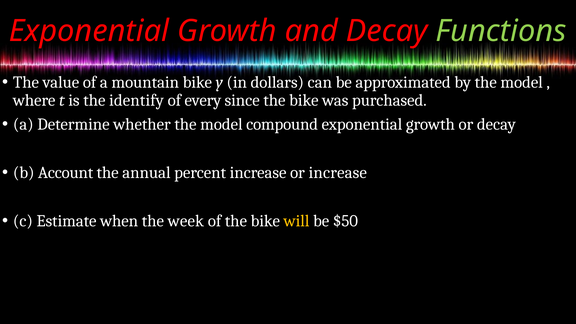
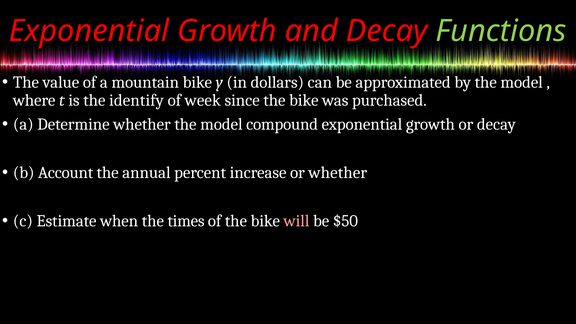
every: every -> week (203, 100)
or increase: increase -> whether (338, 173)
week: week -> times (186, 221)
will colour: yellow -> pink (297, 221)
